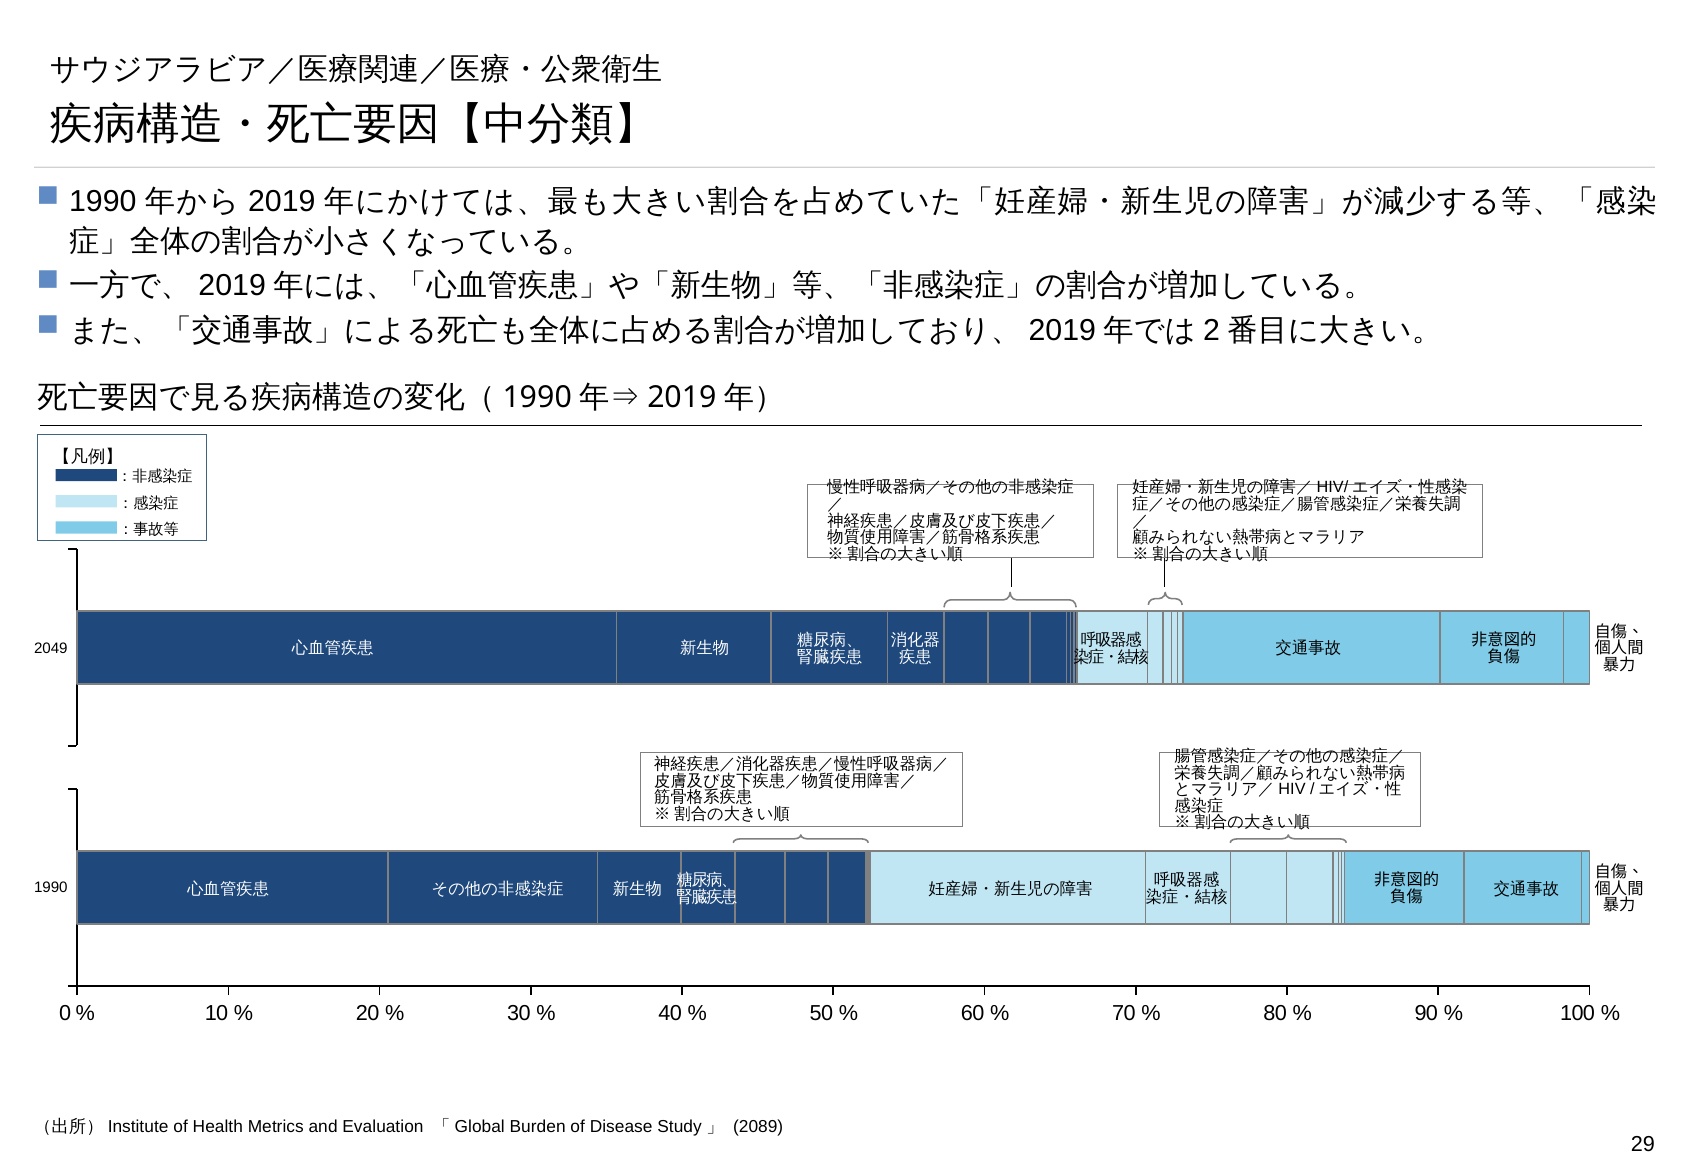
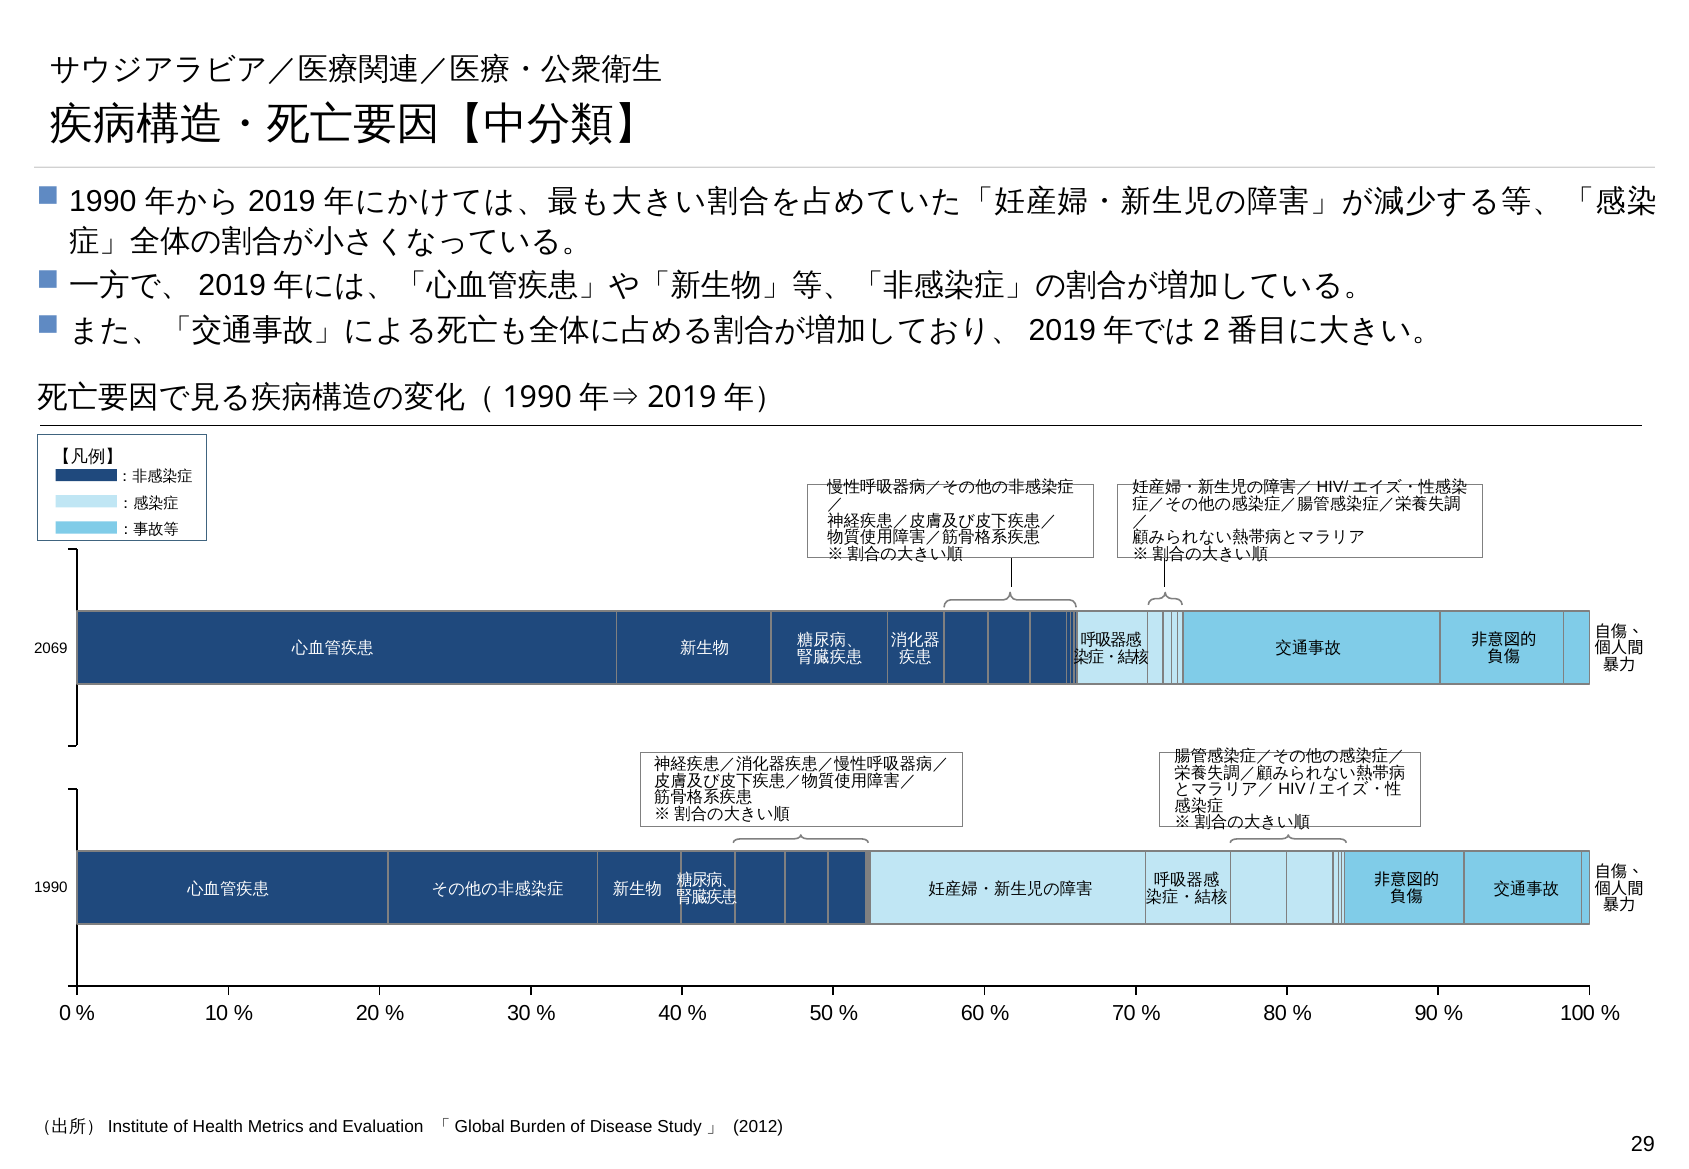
2049: 2049 -> 2069 (51, 649)
2089: 2089 -> 2012 (758, 1127)
